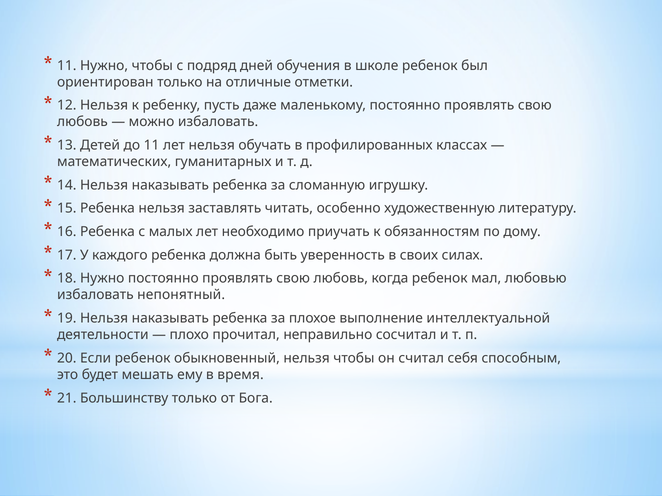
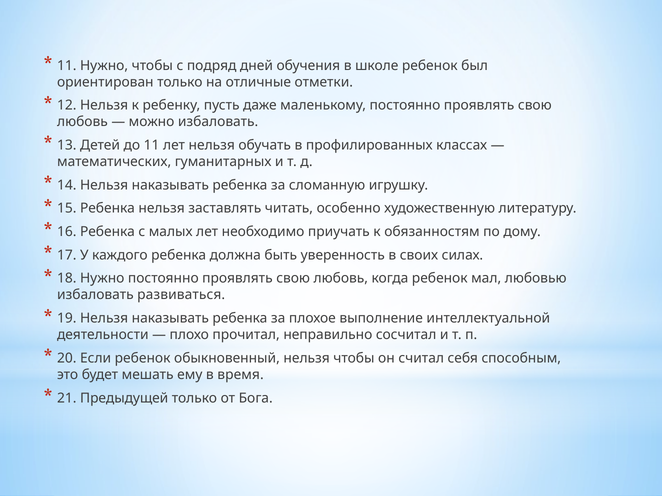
непонятный: непонятный -> развиваться (181, 295)
Большинству: Большинству -> Предыдущей (124, 398)
